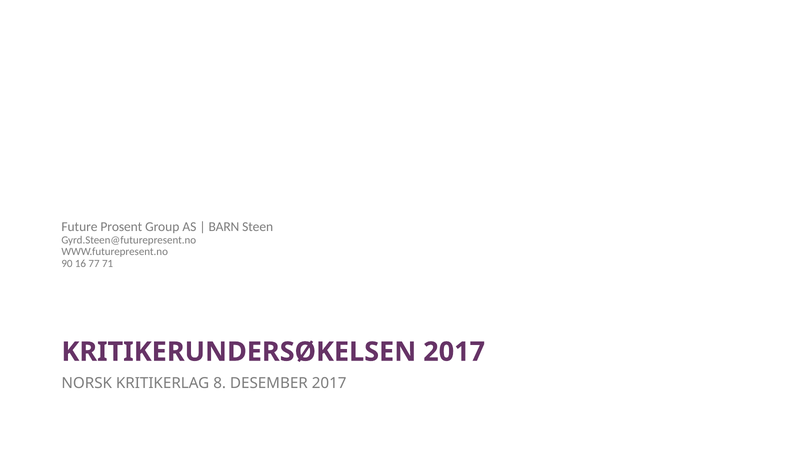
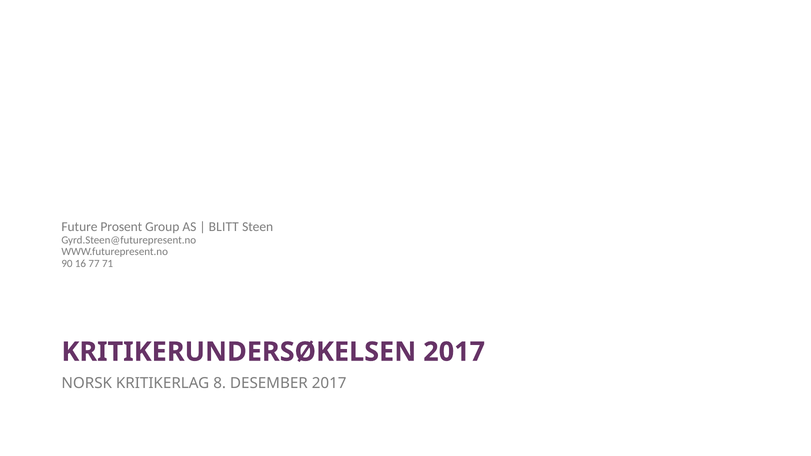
BARN: BARN -> BLITT (224, 227)
